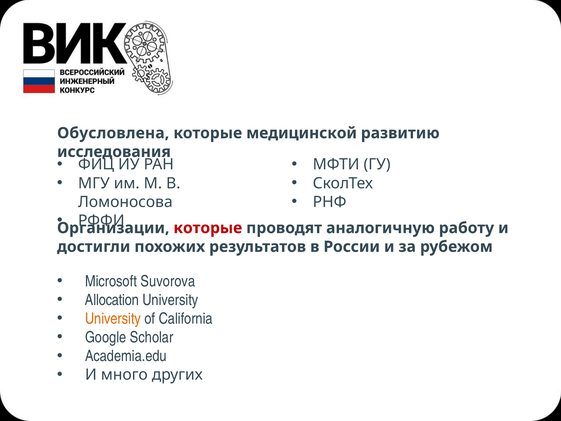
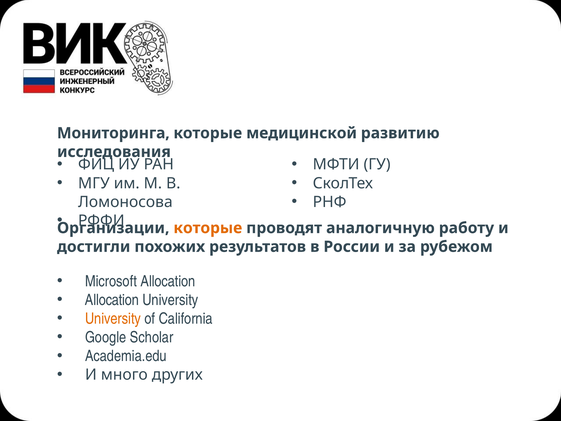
Обусловлена: Обусловлена -> Мониторинга (113, 133)
которые colour: red -> orange (208, 228)
Microsoft Suvorova: Suvorova -> Allocation (168, 281)
